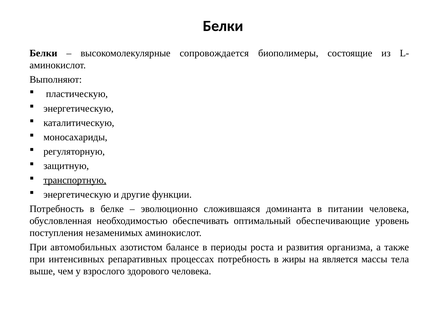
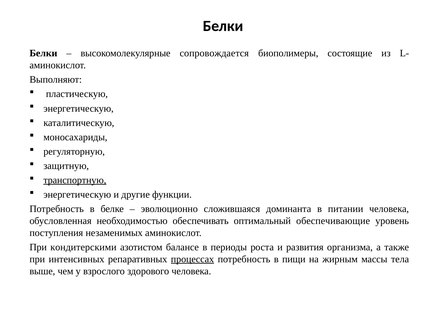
автомобильных: автомобильных -> кондитерскими (83, 247)
процессах underline: none -> present (192, 259)
жиры: жиры -> пищи (294, 259)
является: является -> жирным (340, 259)
